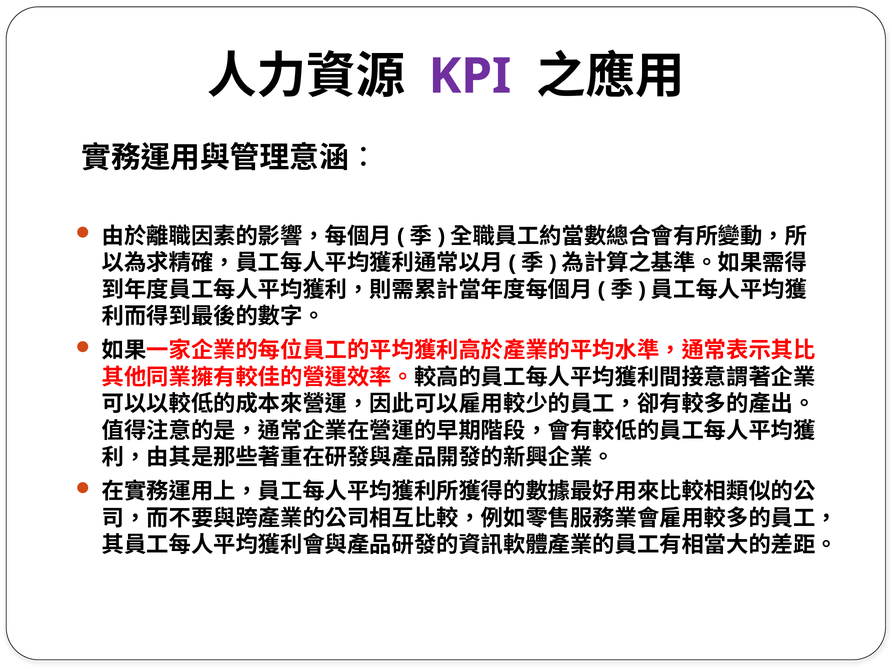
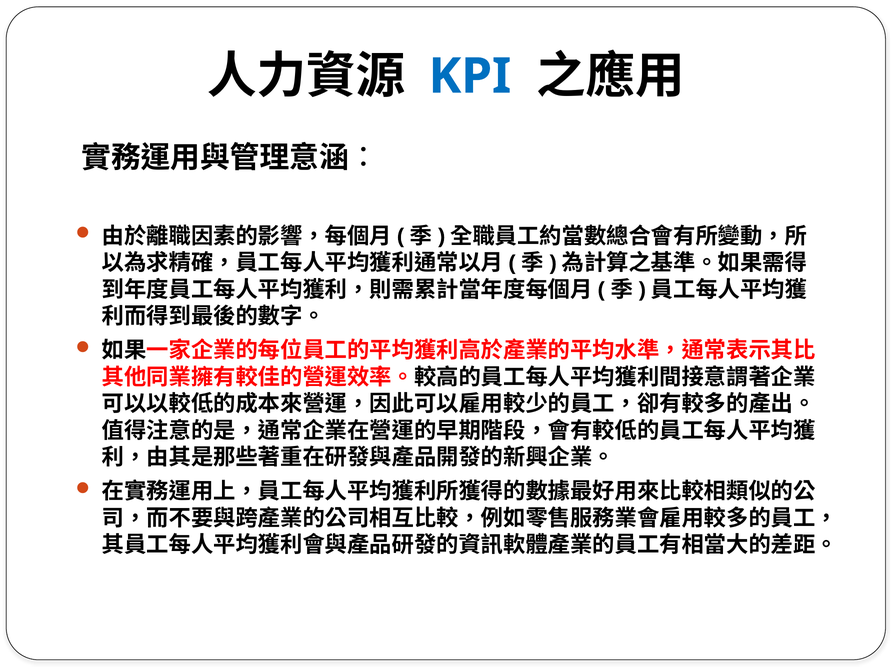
KPI colour: purple -> blue (470, 76)
